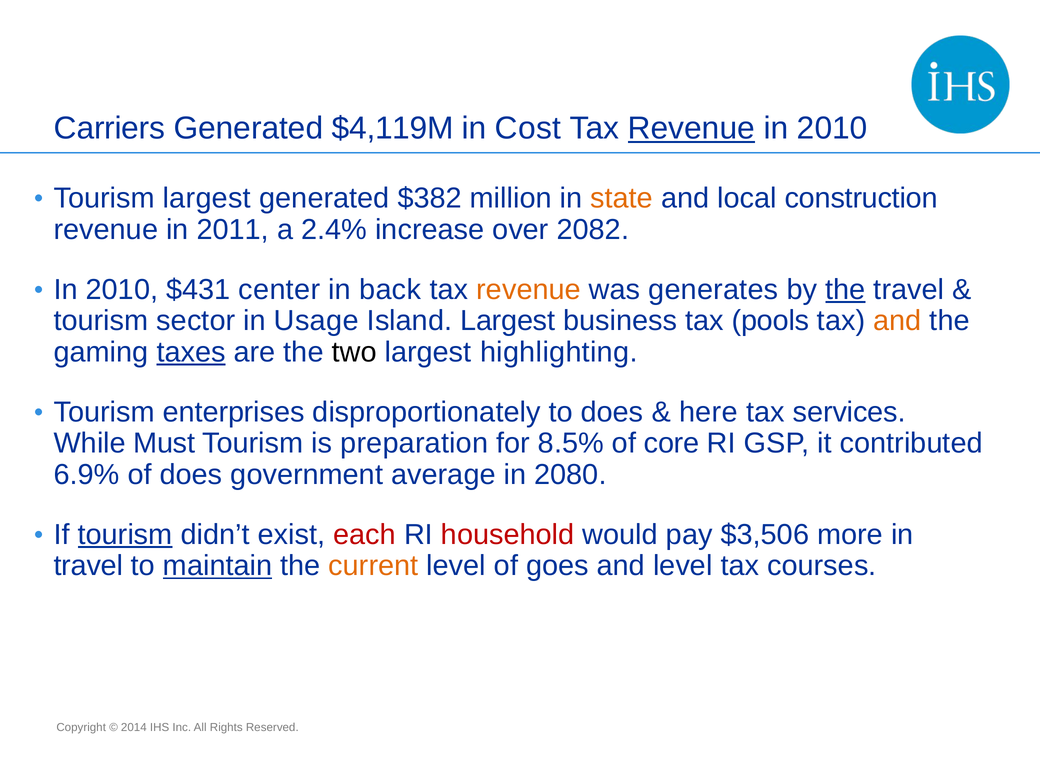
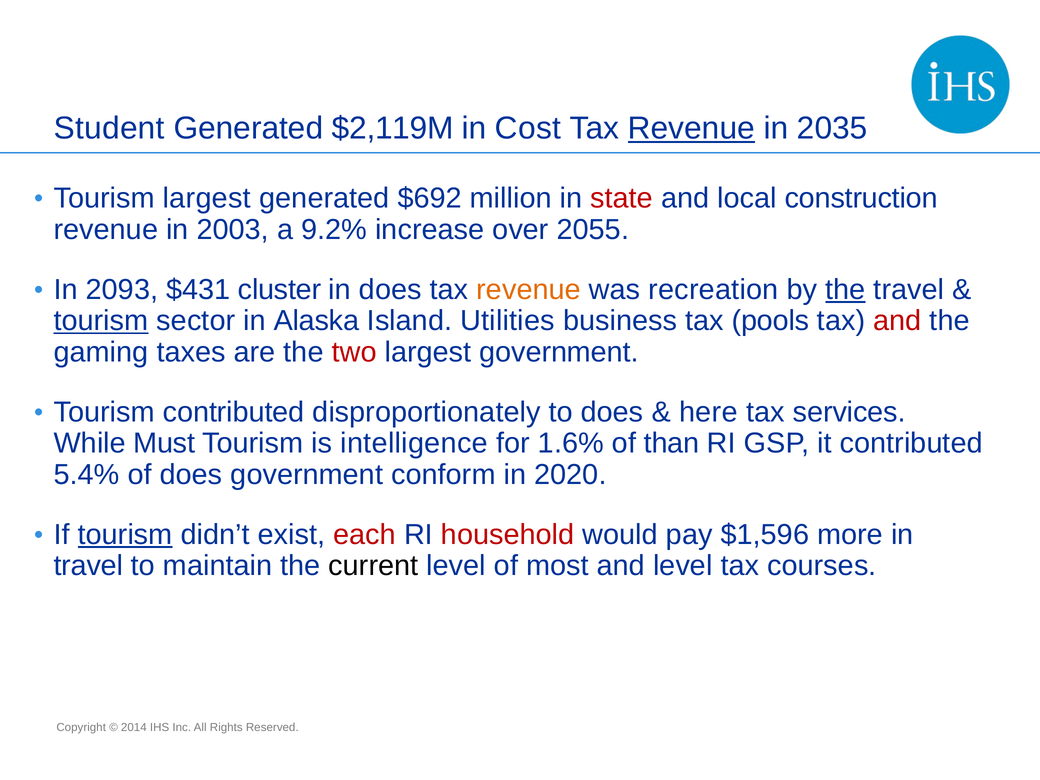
Carriers: Carriers -> Student (109, 128)
$4,119M: $4,119M -> $2,119M (393, 128)
2010: 2010 -> 2035 (832, 128)
$382: $382 -> $692 (430, 198)
state colour: orange -> red (622, 198)
2011: 2011 -> 2003 (233, 229)
2.4%: 2.4% -> 9.2% (334, 229)
2082: 2082 -> 2055 (593, 229)
2010: 2010 -> 2093 (122, 290)
center: center -> cluster (280, 290)
in back: back -> does (390, 290)
generates: generates -> recreation (713, 290)
tourism underline: none -> present (101, 321)
Usage: Usage -> Alaska (317, 321)
Island Largest: Largest -> Utilities (508, 321)
and colour: orange -> red (897, 321)
taxes underline: present -> none (191, 352)
two colour: black -> red (354, 352)
largest highlighting: highlighting -> government (559, 352)
Tourism enterprises: enterprises -> contributed (234, 412)
preparation: preparation -> intelligence (414, 443)
8.5%: 8.5% -> 1.6% (571, 443)
core: core -> than (672, 443)
6.9%: 6.9% -> 5.4% (87, 475)
average: average -> conform (443, 475)
2080: 2080 -> 2020 (570, 475)
$3,506: $3,506 -> $1,596 (765, 535)
maintain underline: present -> none (218, 566)
current colour: orange -> black (373, 566)
goes: goes -> most (558, 566)
